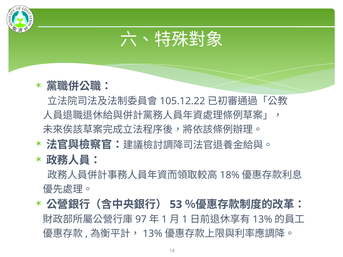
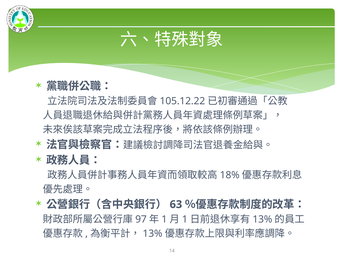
53: 53 -> 63 (176, 205)
